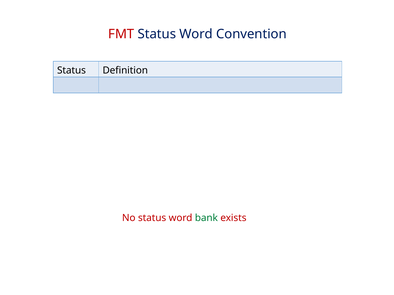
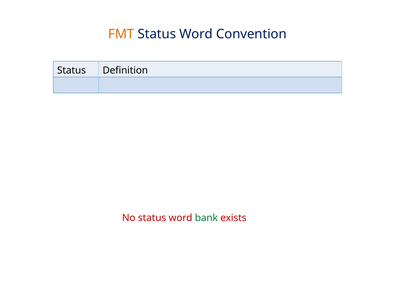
FMT colour: red -> orange (121, 34)
